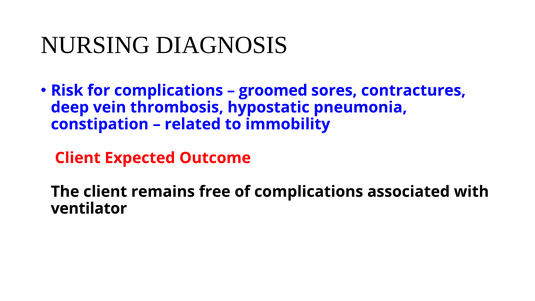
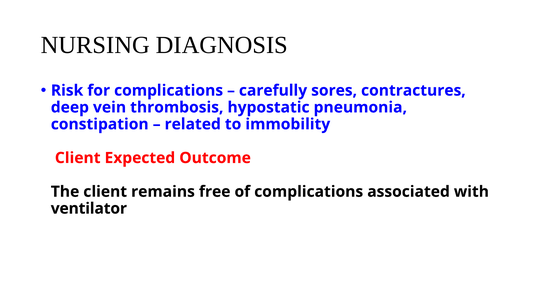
groomed: groomed -> carefully (273, 90)
